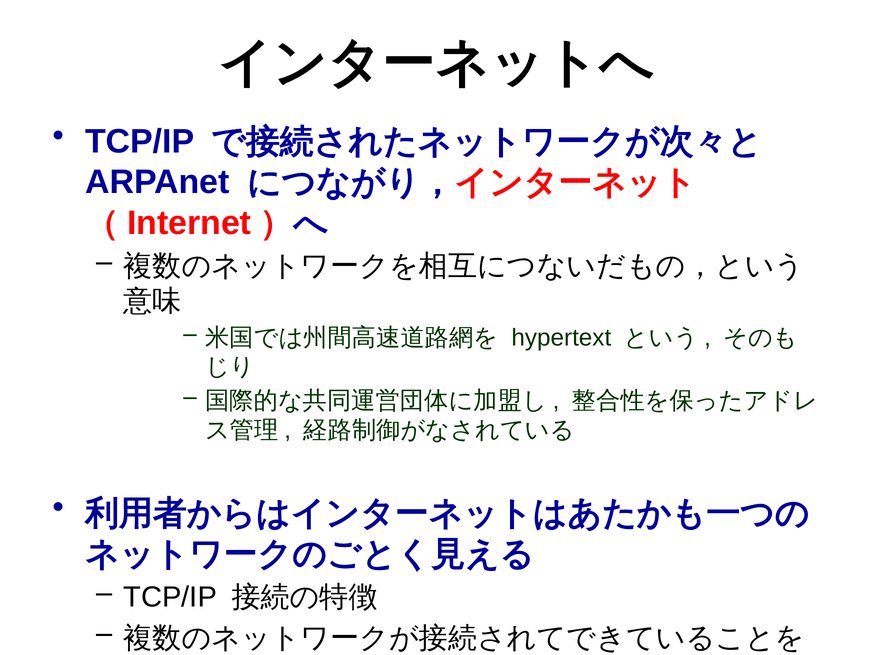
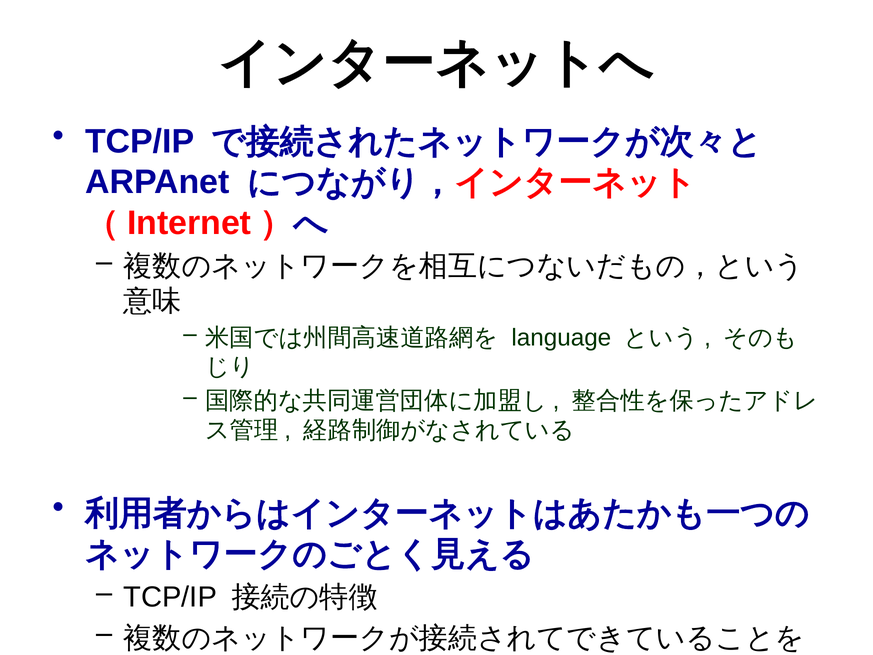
hypertext: hypertext -> language (561, 338)
